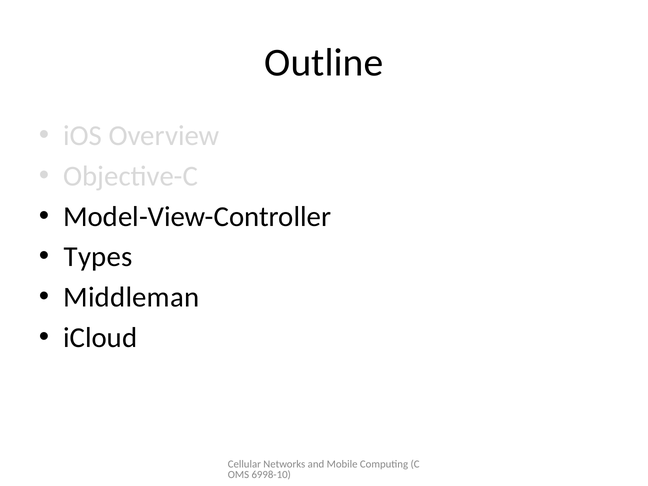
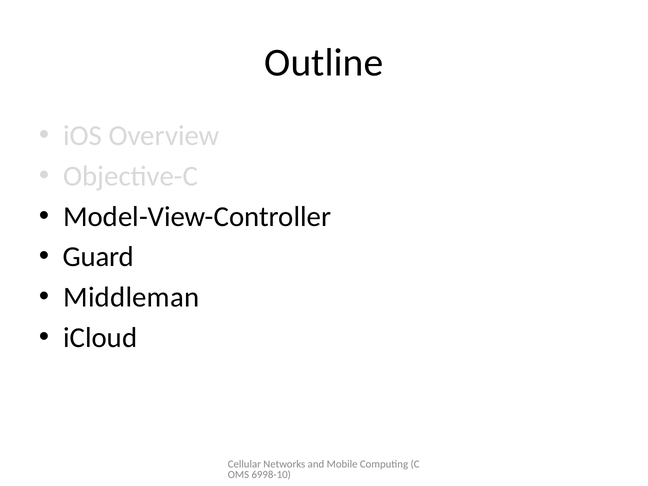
Types: Types -> Guard (98, 257)
